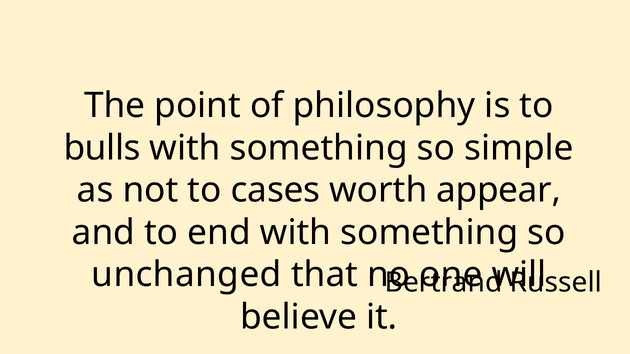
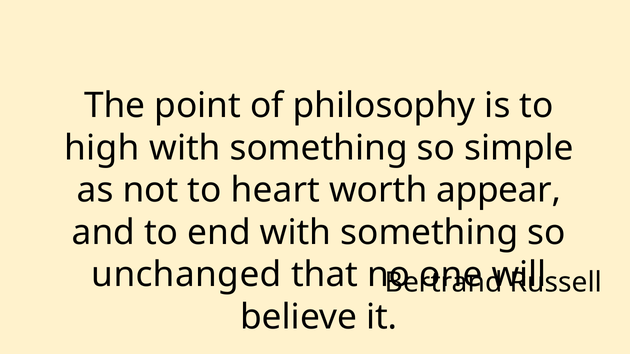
bulls: bulls -> high (102, 148)
cases: cases -> heart (275, 190)
